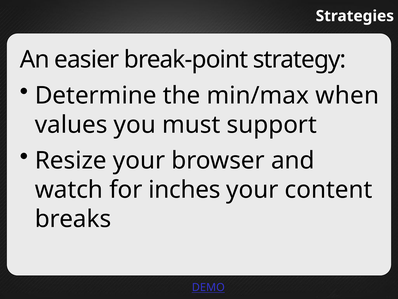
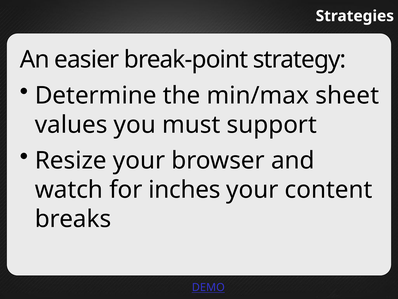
when: when -> sheet (347, 95)
